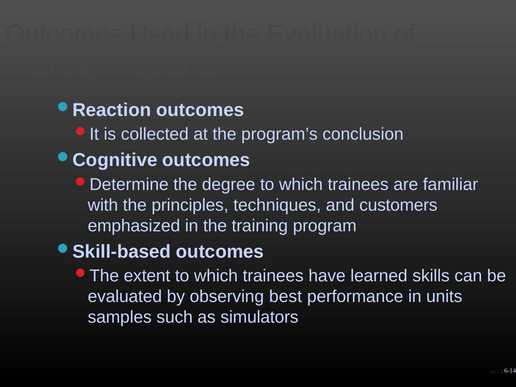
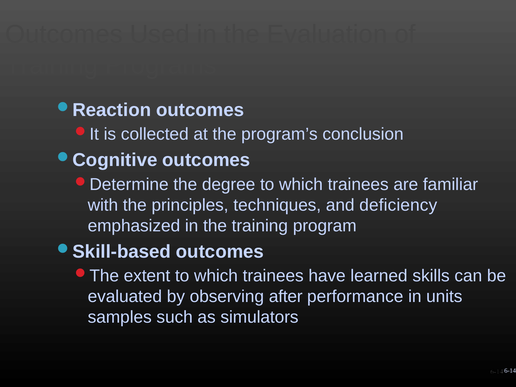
customers: customers -> deficiency (398, 205)
best: best -> after (286, 297)
